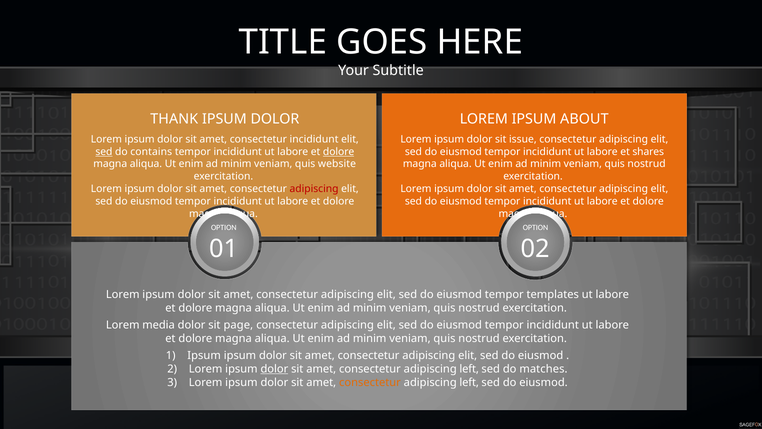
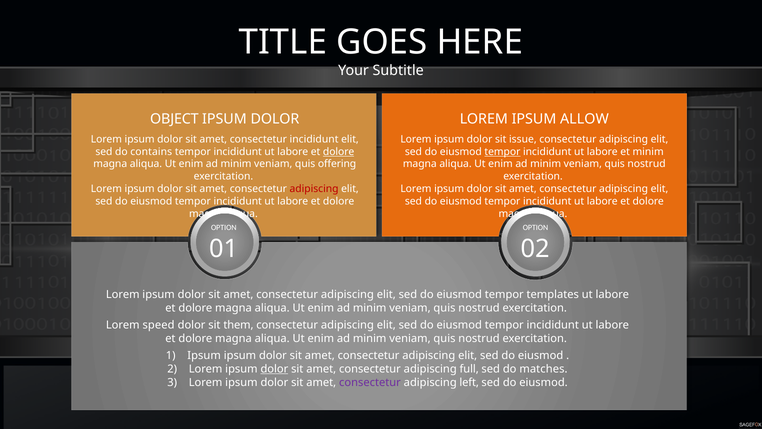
THANK: THANK -> OBJECT (174, 119)
ABOUT: ABOUT -> ALLOW (584, 119)
sed underline: present -> none (104, 152)
tempor underline: none -> present (502, 152)
et shares: shares -> minim (648, 152)
website: website -> offering (337, 164)
media: media -> speed (159, 325)
page: page -> them (238, 325)
left: left -> full (469, 369)
consectetur colour: orange -> purple (370, 382)
